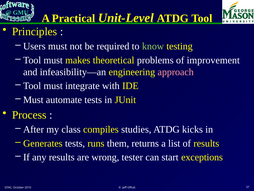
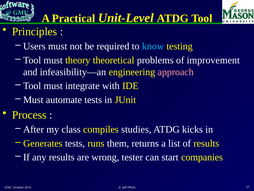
know colour: light green -> light blue (153, 46)
makes: makes -> theory (78, 60)
exceptions: exceptions -> companies (202, 157)
